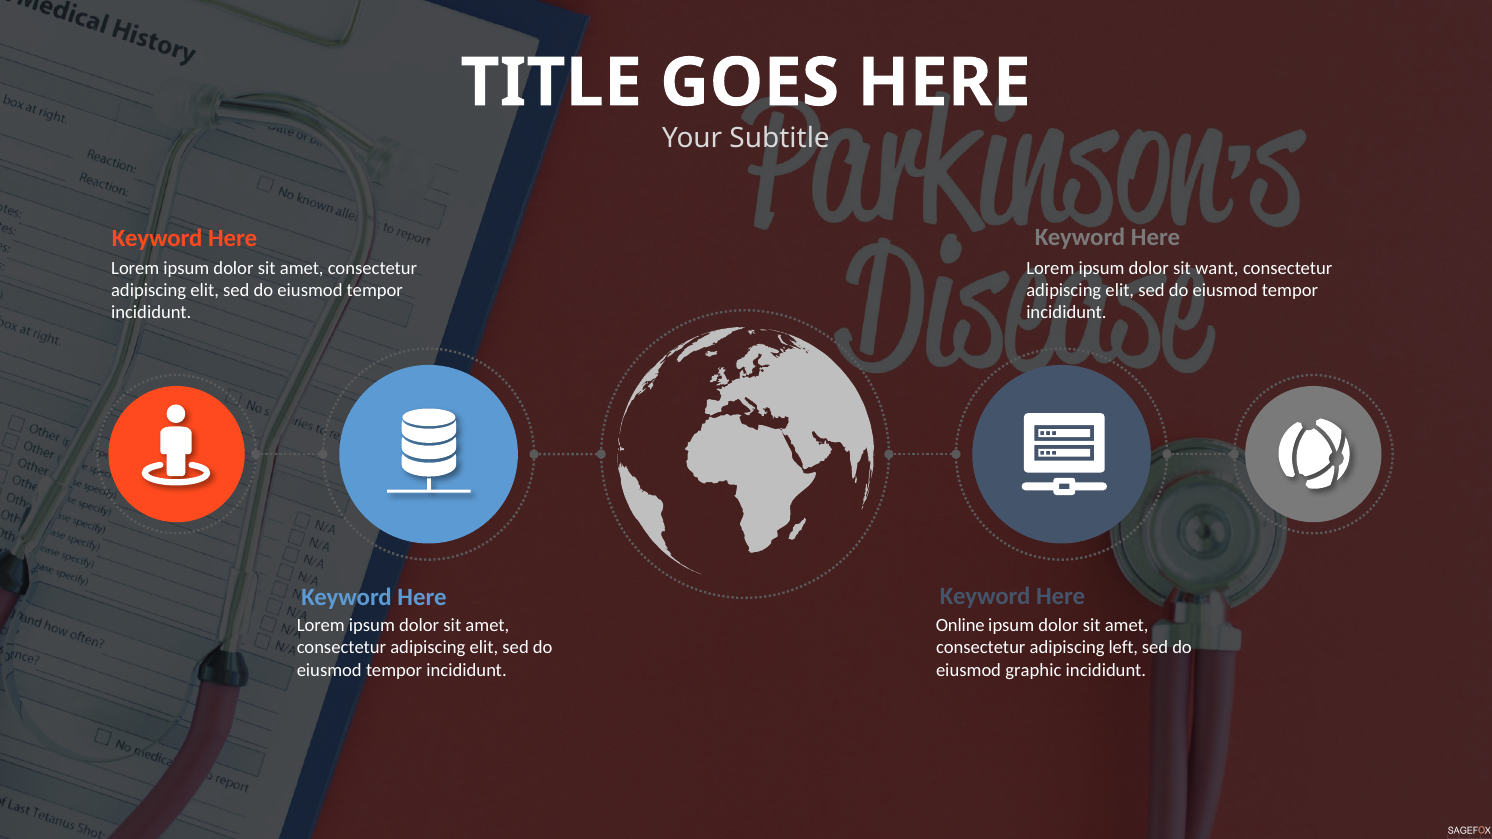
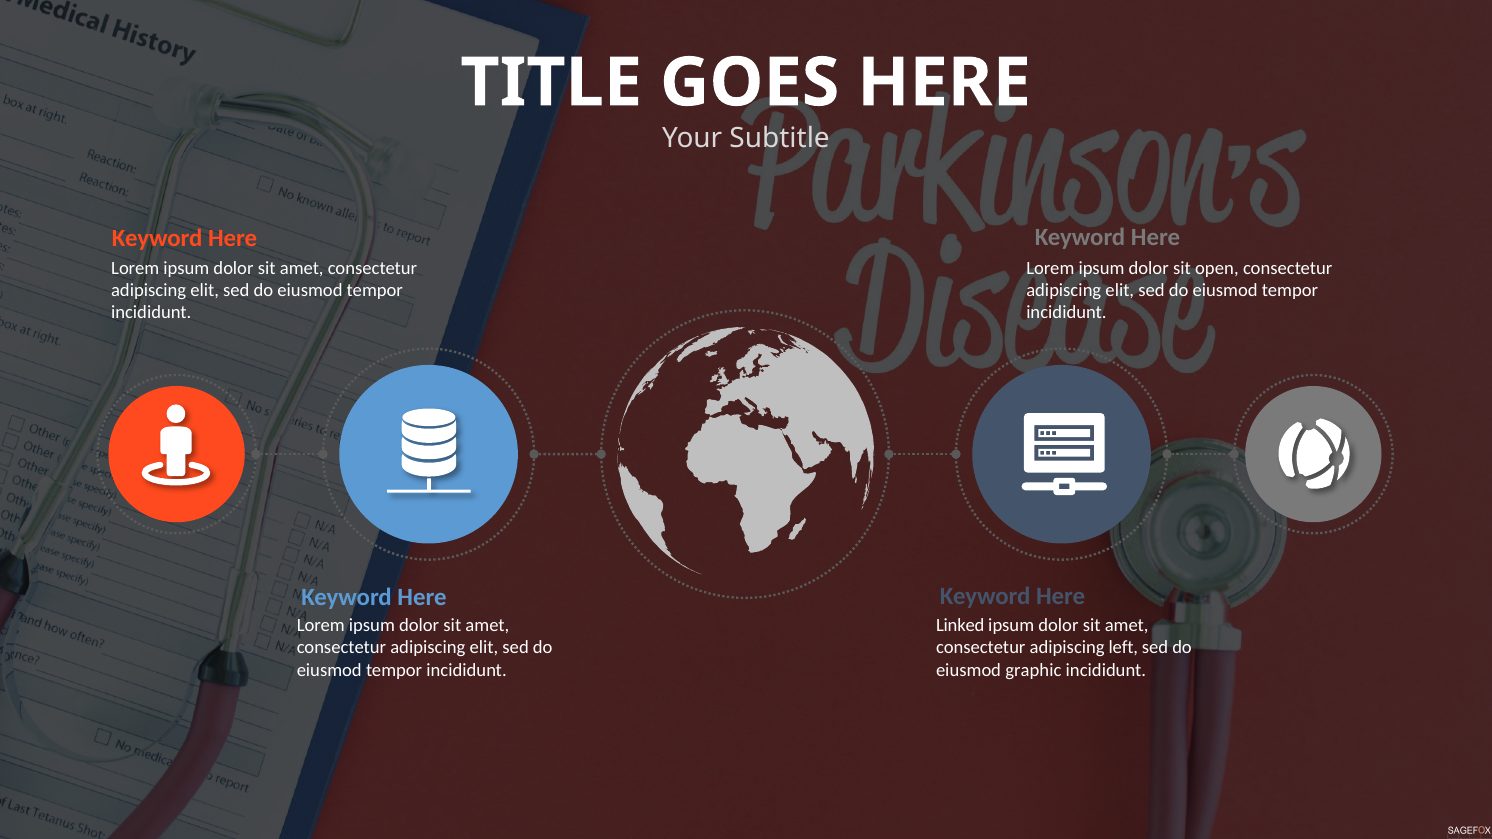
want: want -> open (1217, 268)
Online: Online -> Linked (960, 625)
